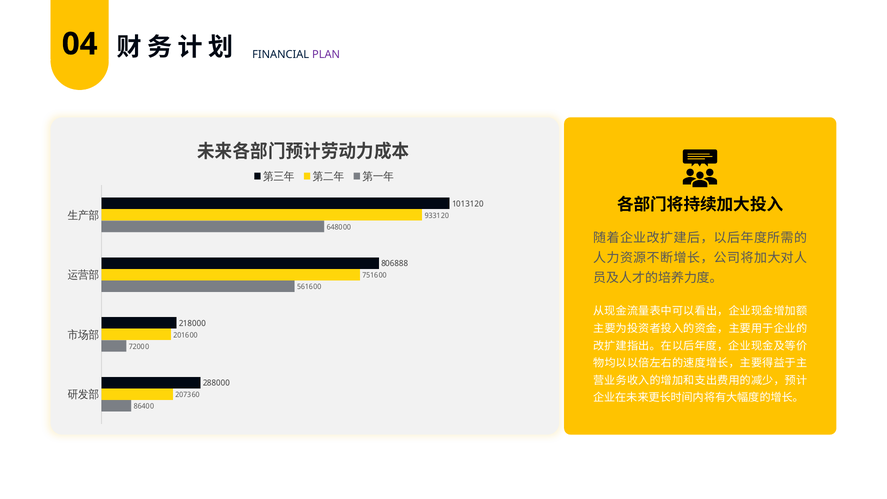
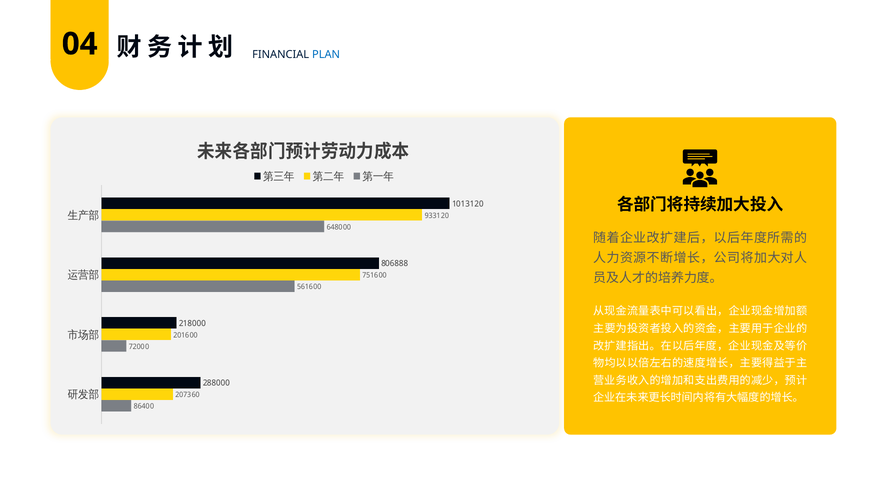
PLAN colour: purple -> blue (326, 55)
